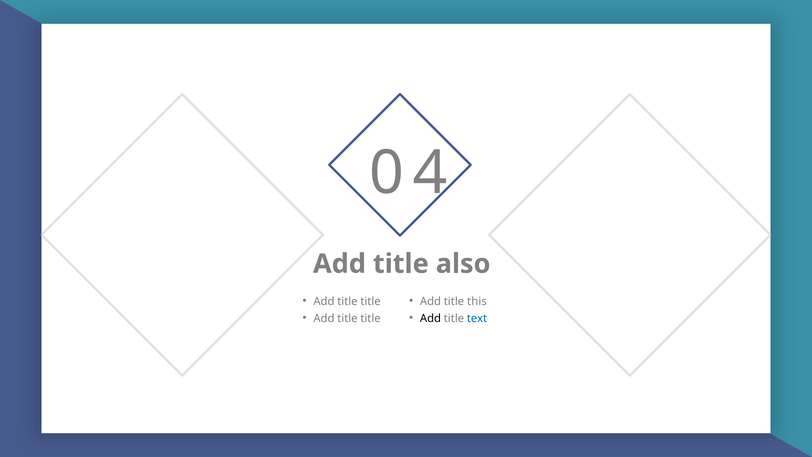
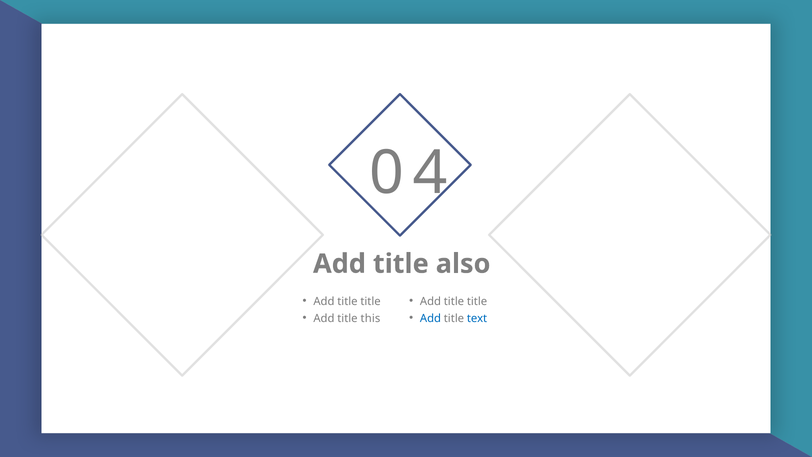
this: this -> title (477, 301)
title: title -> this (370, 318)
Add colour: black -> blue (430, 318)
